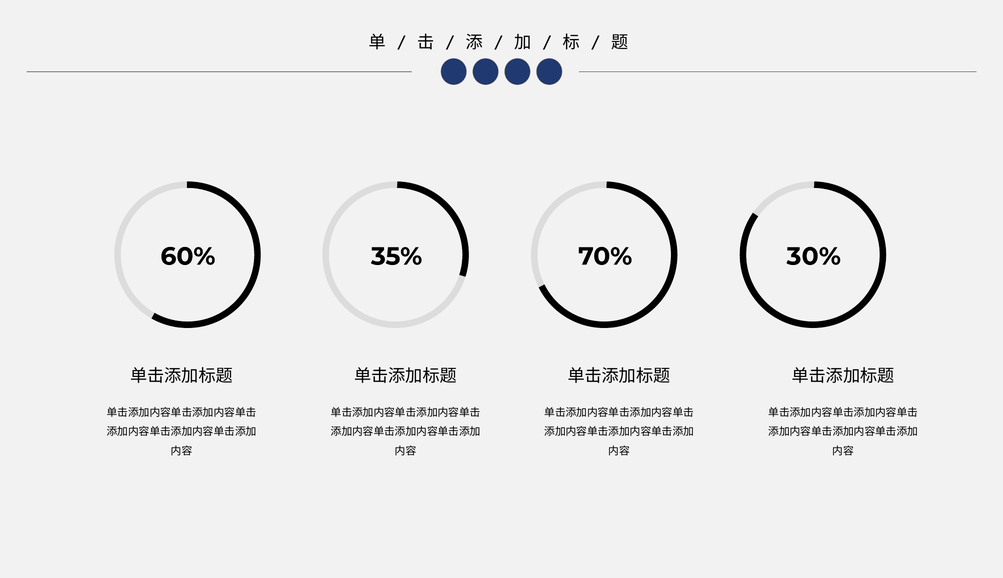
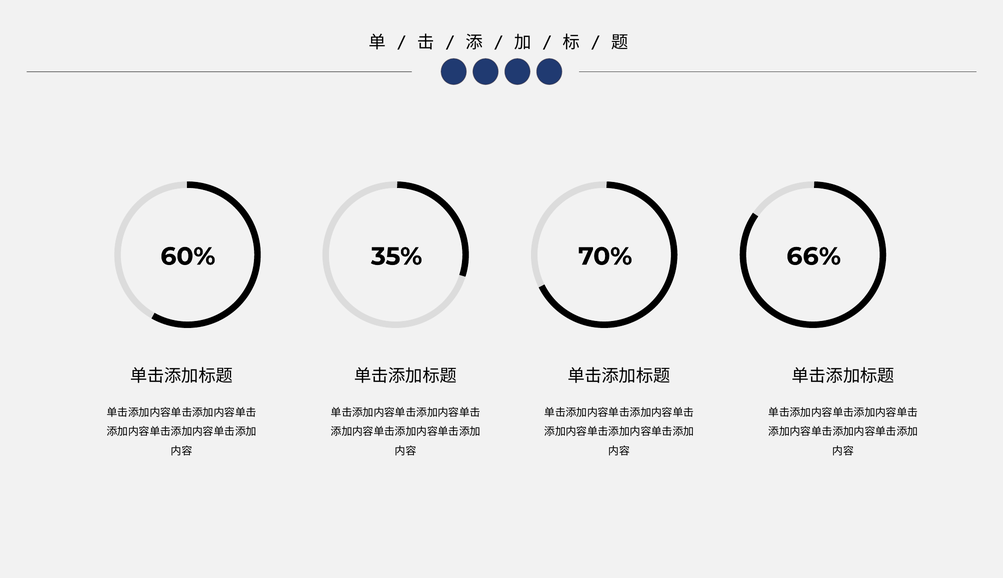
30%: 30% -> 66% (814, 256)
